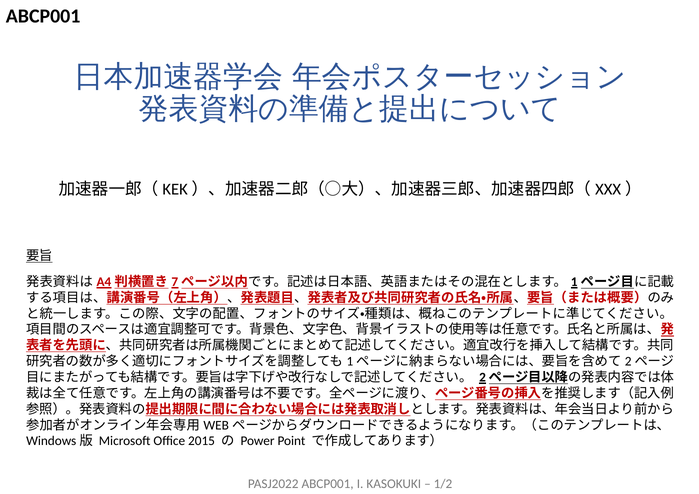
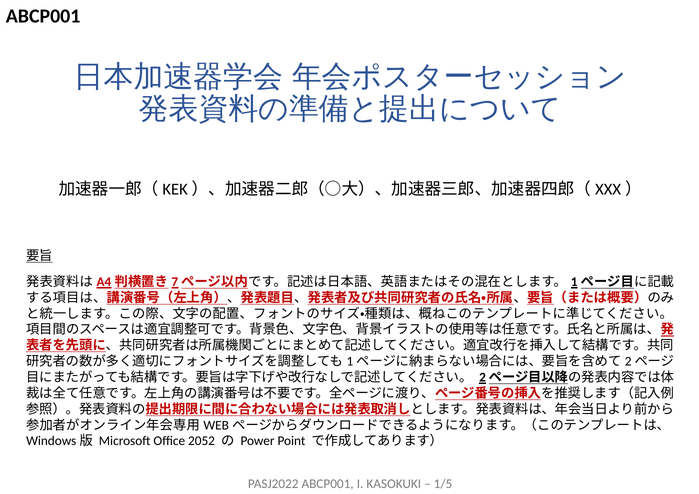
2015: 2015 -> 2052 (202, 441)
1/2: 1/2 -> 1/5 (443, 484)
